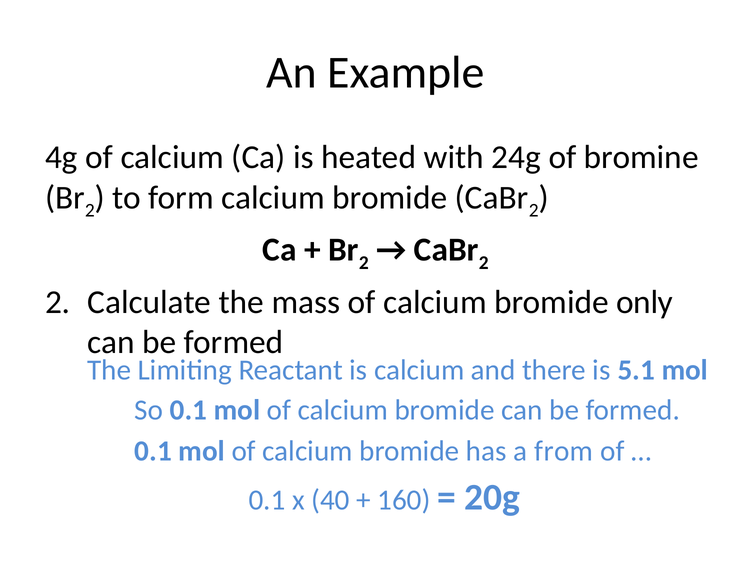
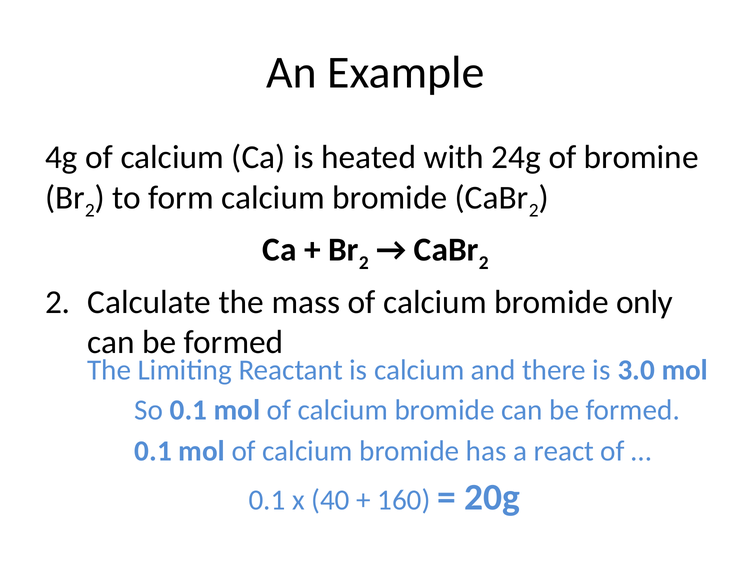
5.1: 5.1 -> 3.0 (636, 370)
from: from -> react (564, 451)
